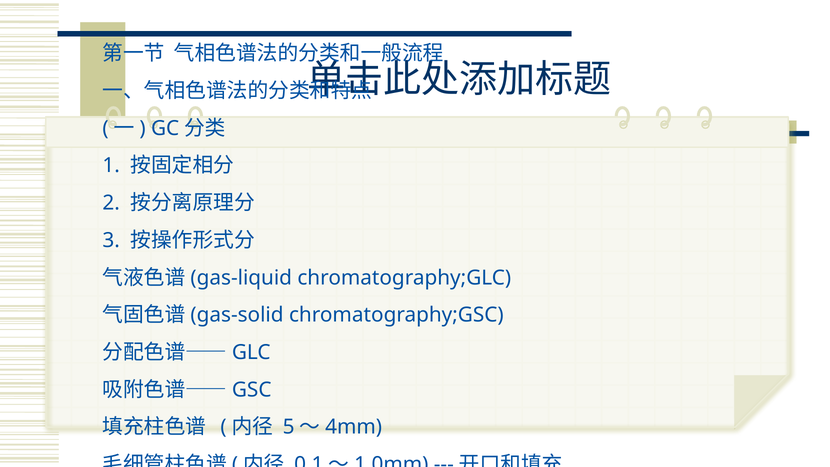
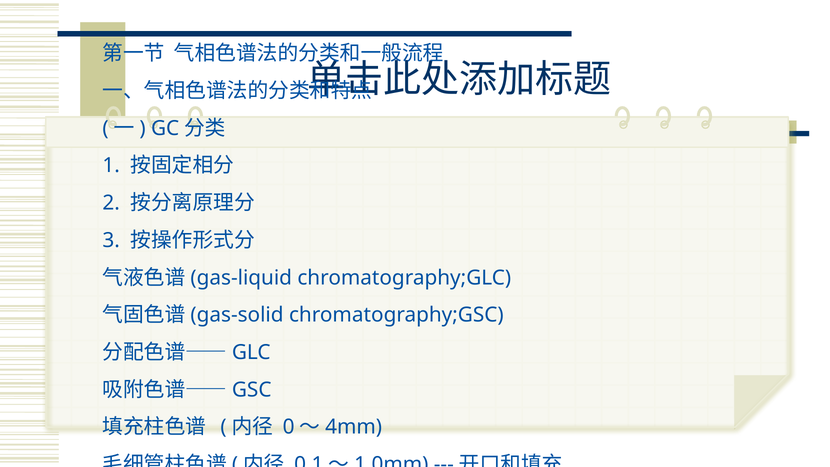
5: 5 -> 0 (289, 427)
